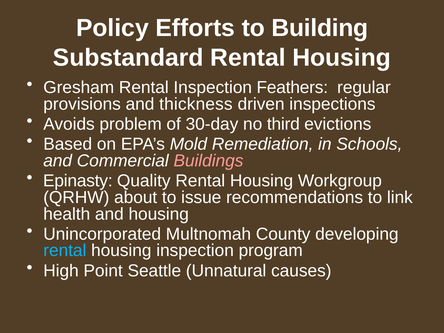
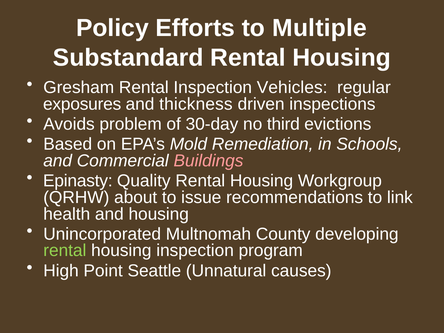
Building: Building -> Multiple (320, 28)
Feathers: Feathers -> Vehicles (292, 87)
provisions: provisions -> exposures (82, 104)
rental colour: light blue -> light green (65, 251)
